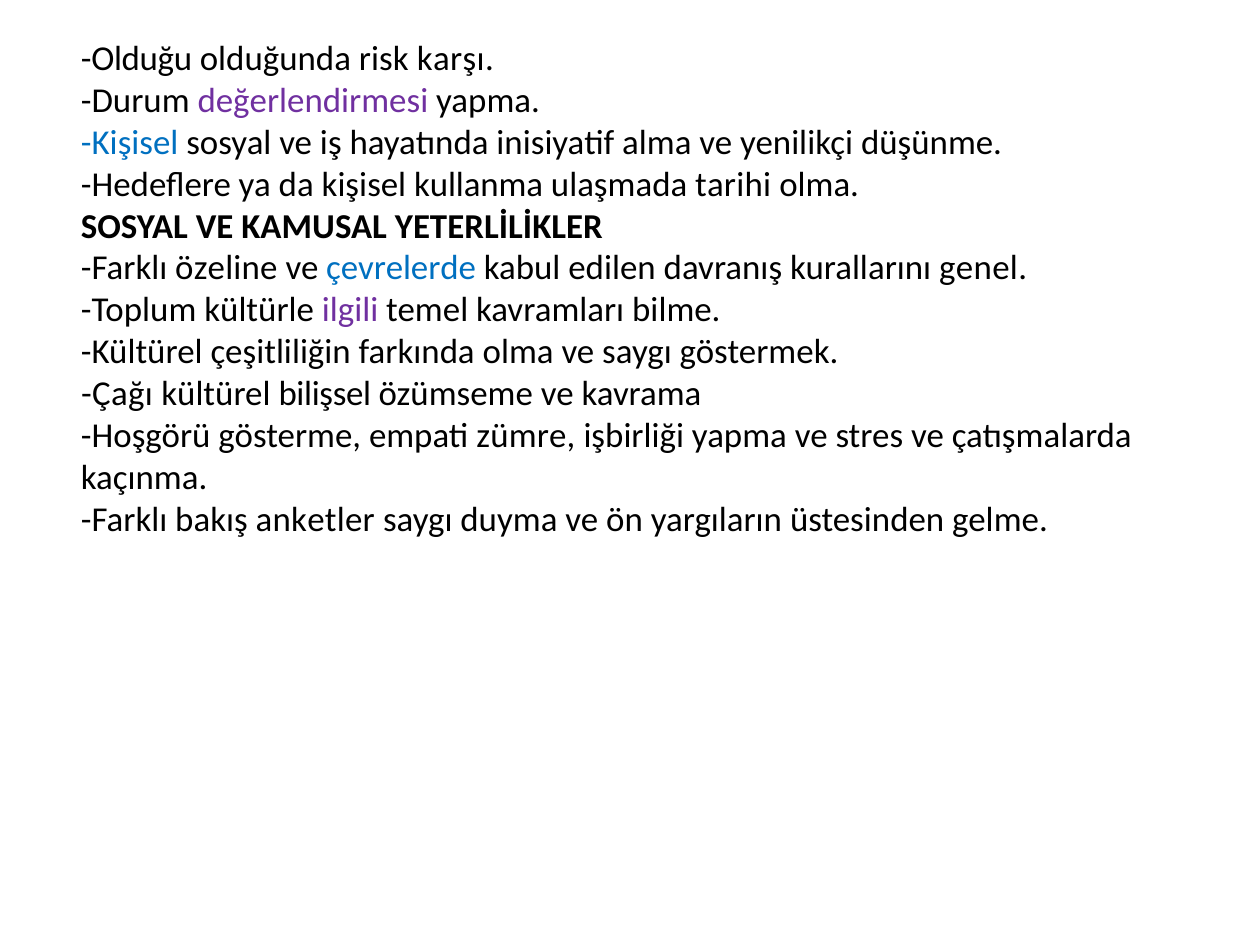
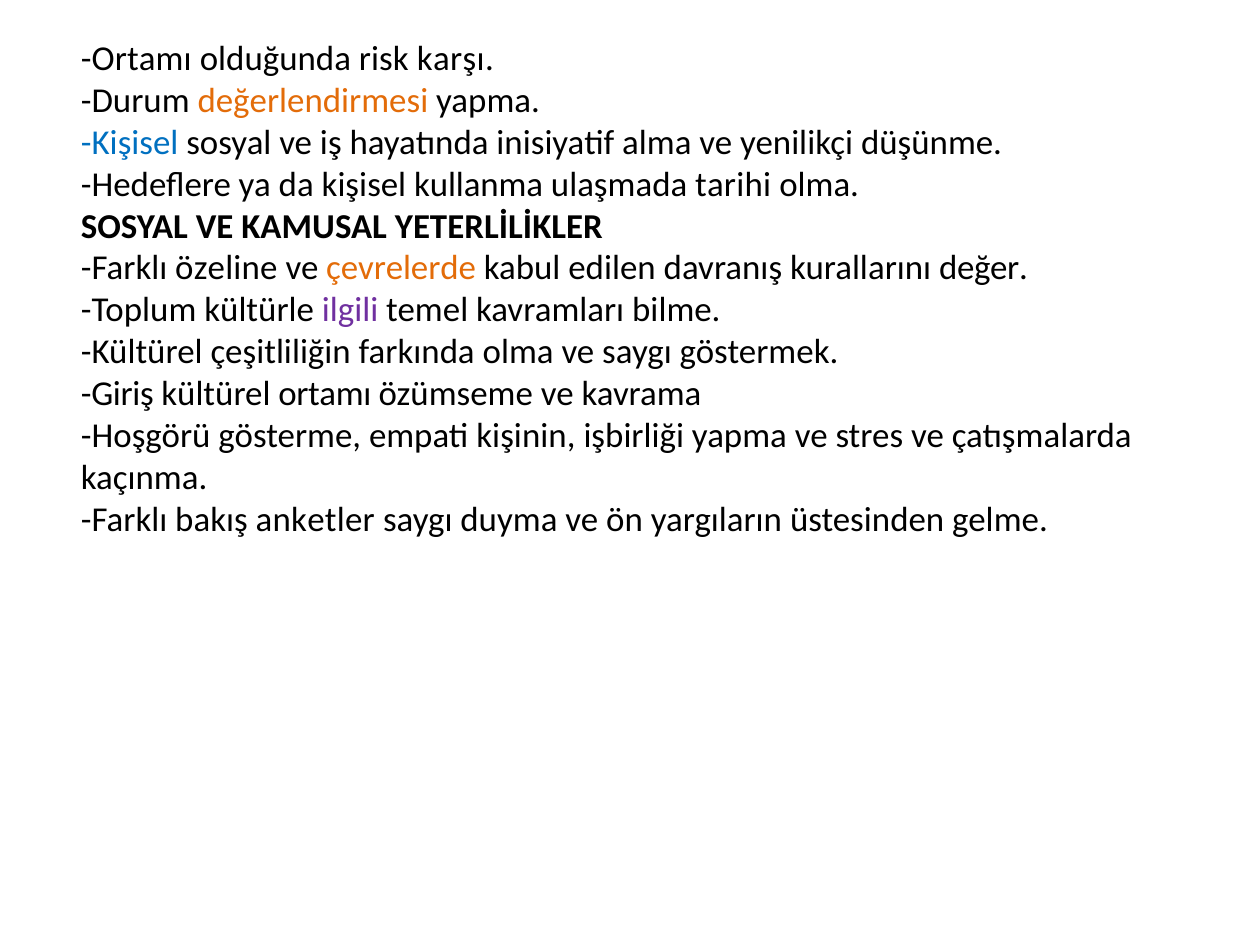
Olduğu: Olduğu -> Ortamı (136, 59)
değerlendirmesi colour: purple -> orange (313, 101)
çevrelerde colour: blue -> orange (401, 268)
genel: genel -> değer (983, 268)
Çağı: Çağı -> Giriş (117, 394)
kültürel bilişsel: bilişsel -> ortamı (325, 394)
zümre: zümre -> kişinin (526, 436)
